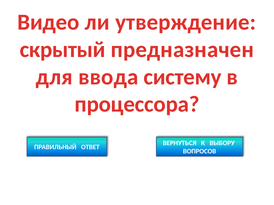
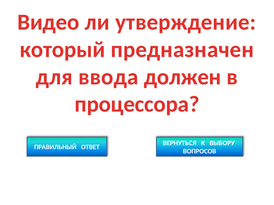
скрытый: скрытый -> который (62, 50)
систему: систему -> должен (183, 77)
